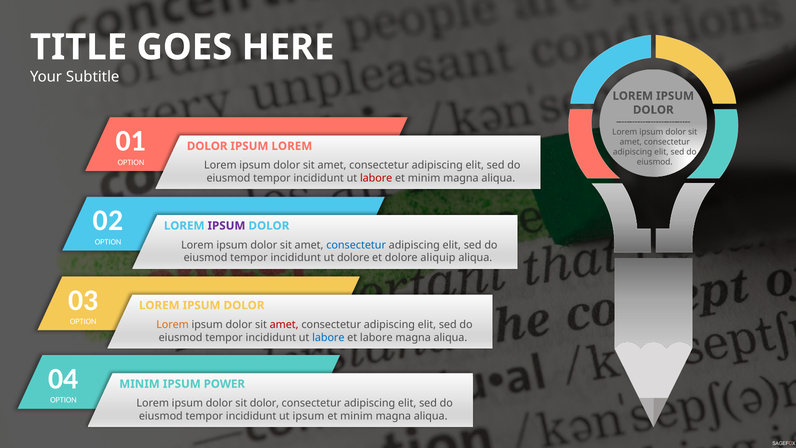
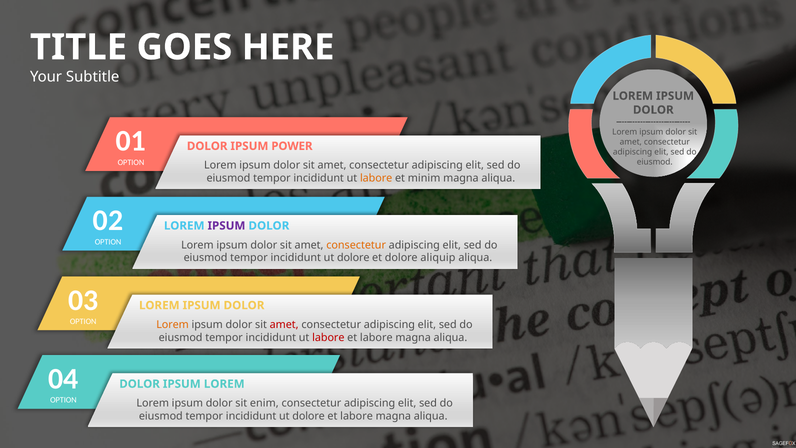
IPSUM LOREM: LOREM -> POWER (292, 146)
labore colour: red -> orange (376, 178)
consectetur colour: blue -> orange (356, 245)
labore colour: blue -> red (328, 337)
MINIM: MINIM -> DOLOR (140, 384)
IPSUM POWER: POWER -> LOREM (224, 384)
sit dolor: dolor -> enim (264, 403)
ipsum: ipsum -> dolore (309, 416)
minim: minim -> labore (357, 416)
